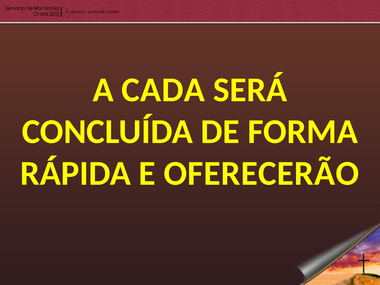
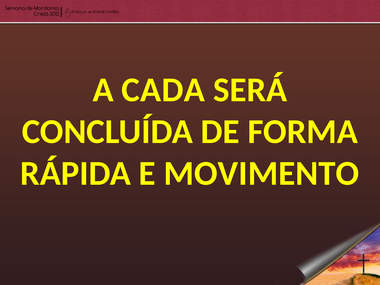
OFERECERÃO: OFERECERÃO -> MOVIMENTO (261, 173)
